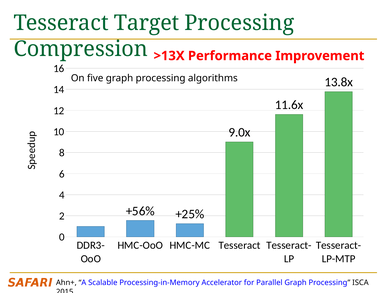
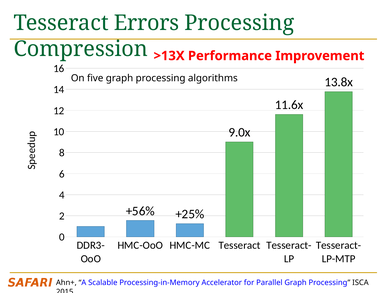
Target: Target -> Errors (147, 23)
